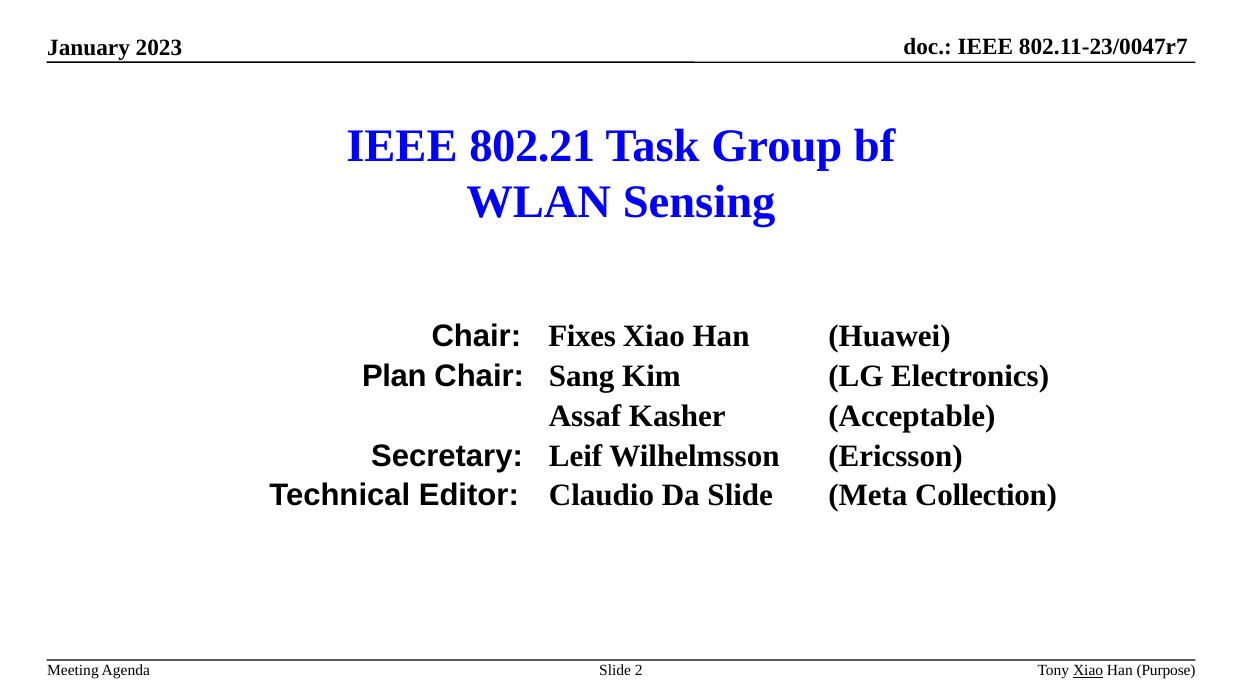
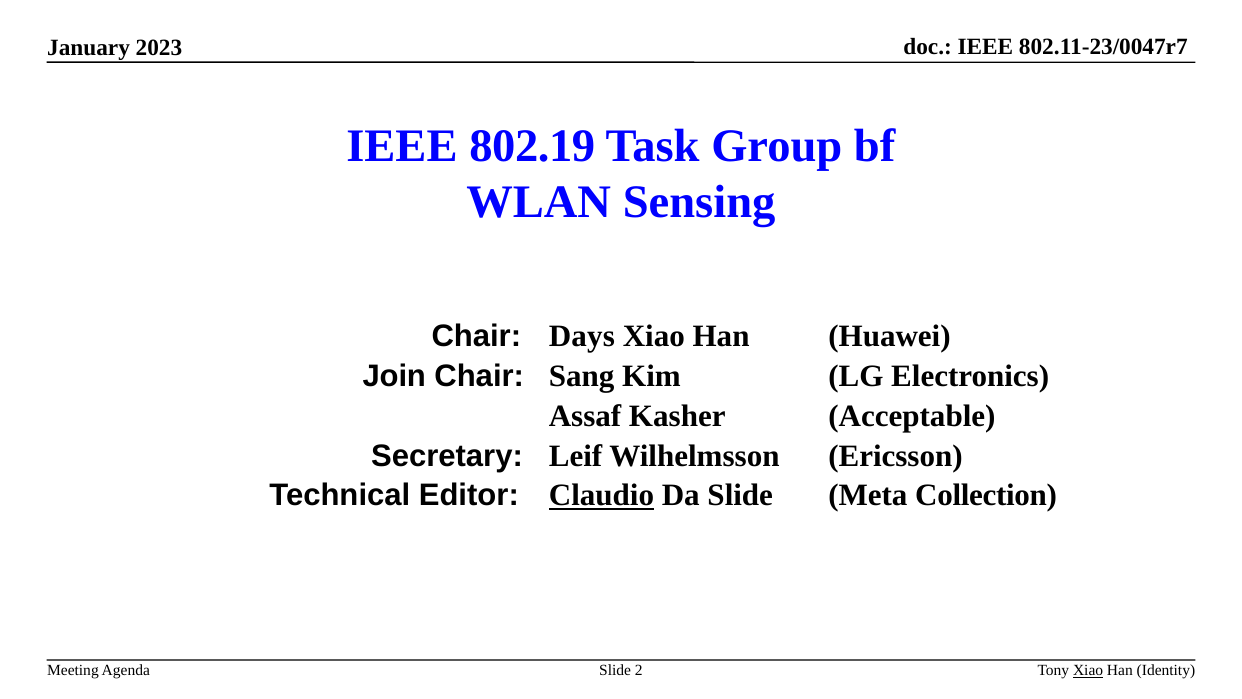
802.21: 802.21 -> 802.19 (532, 146)
Fixes: Fixes -> Days (582, 336)
Plan: Plan -> Join (394, 376)
Claudio underline: none -> present (602, 495)
Purpose: Purpose -> Identity (1166, 670)
